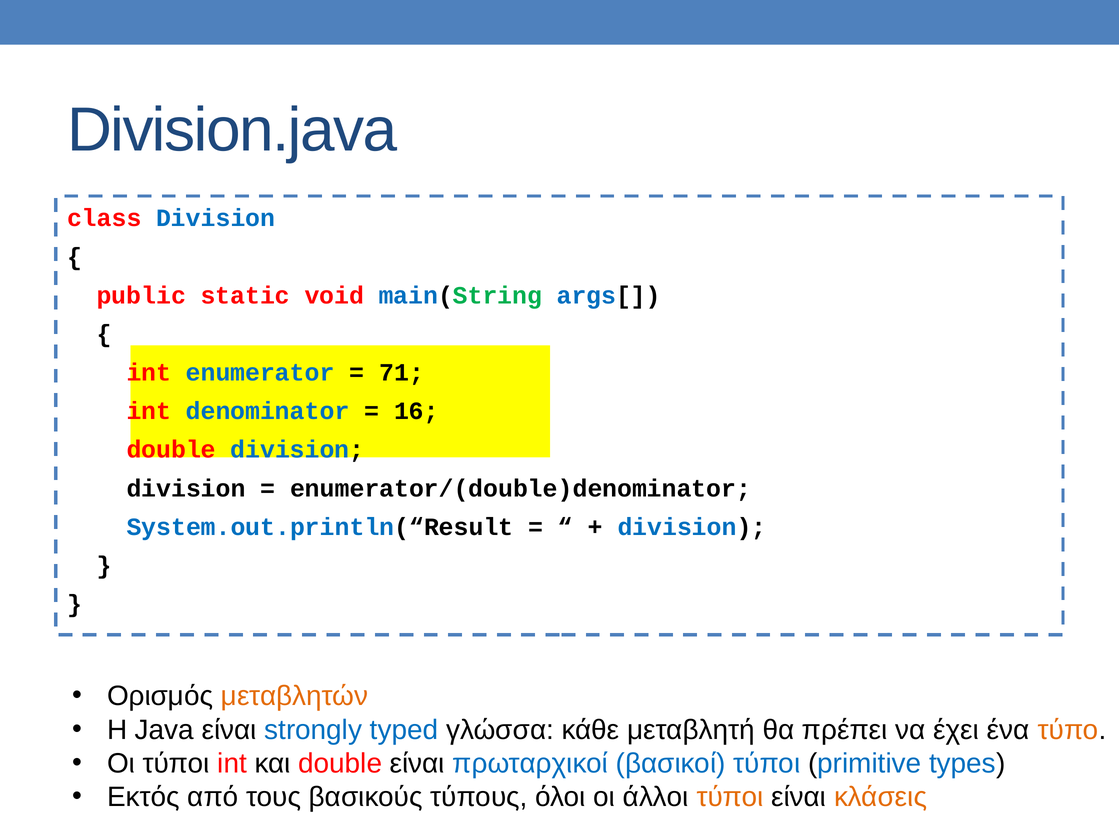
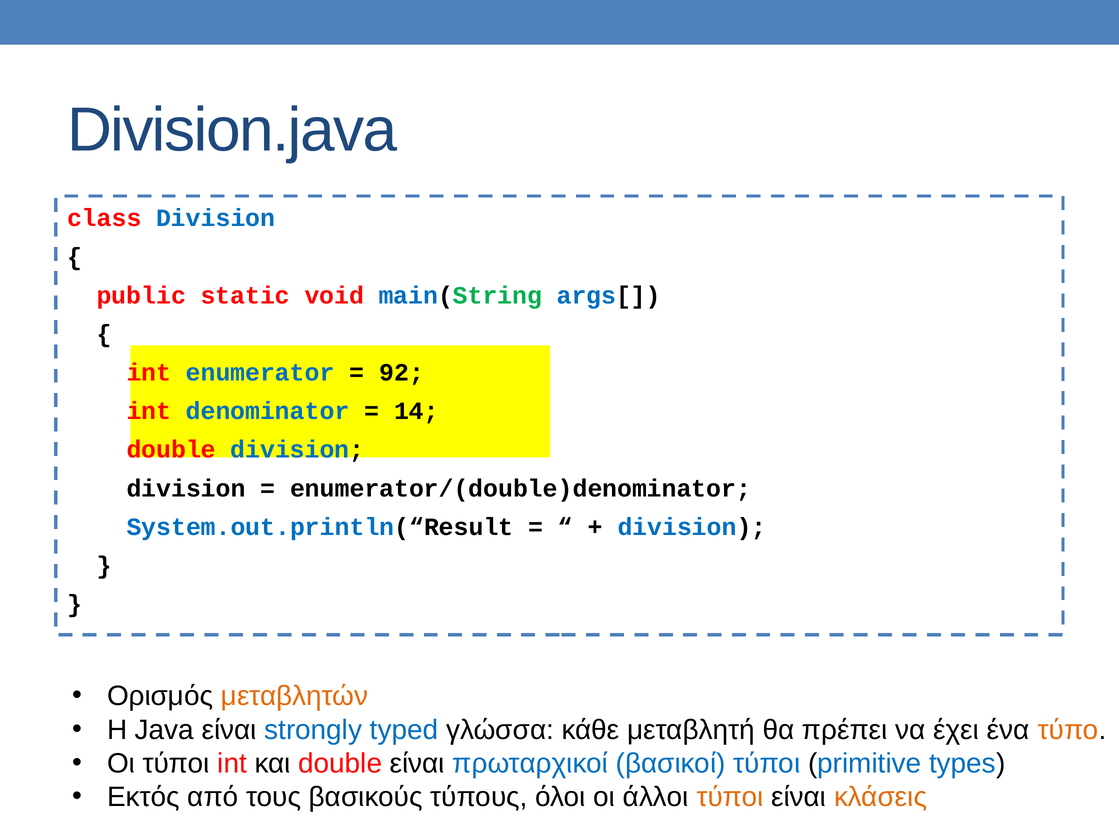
71: 71 -> 92 (402, 372)
16: 16 -> 14 (416, 411)
